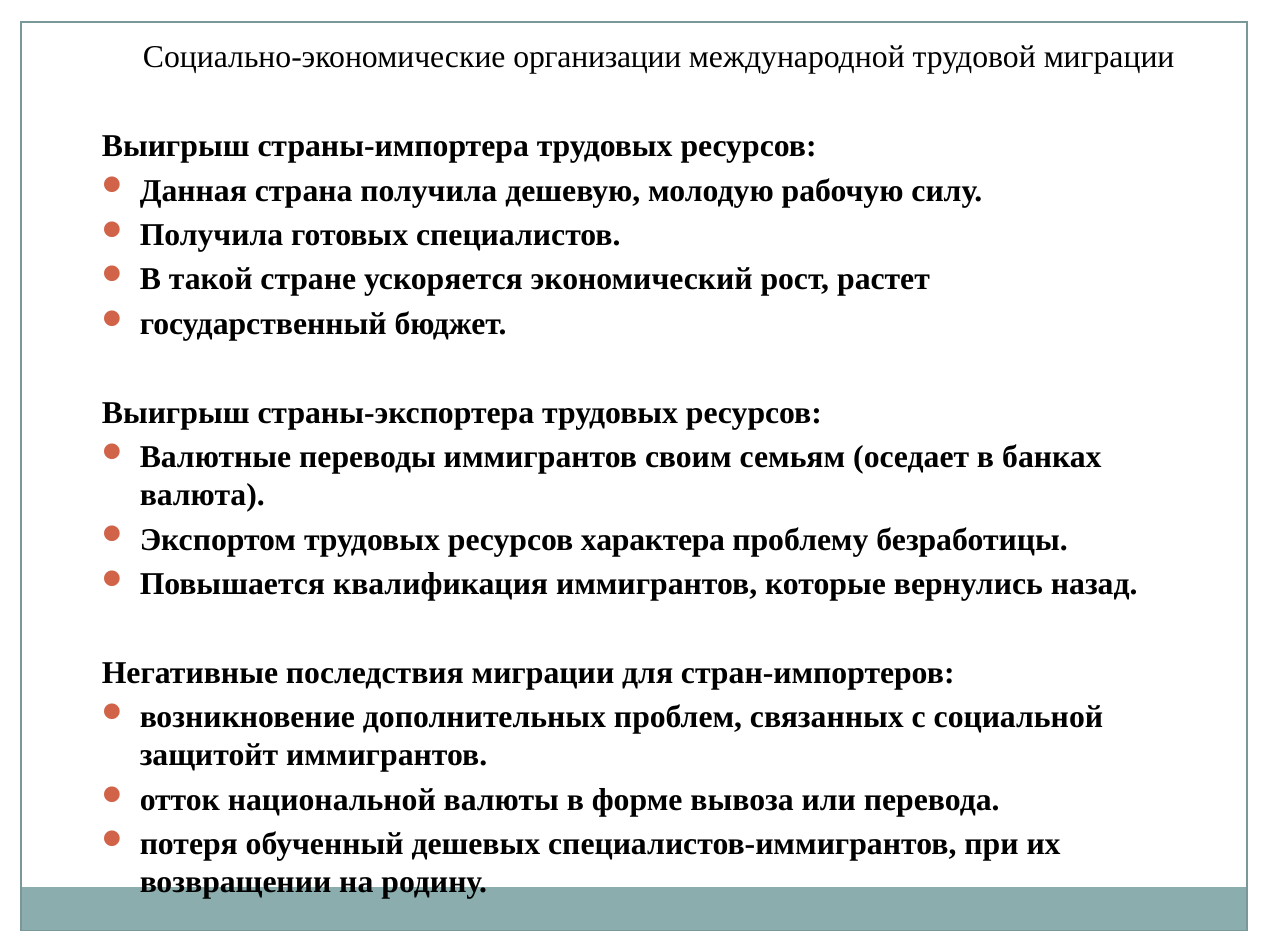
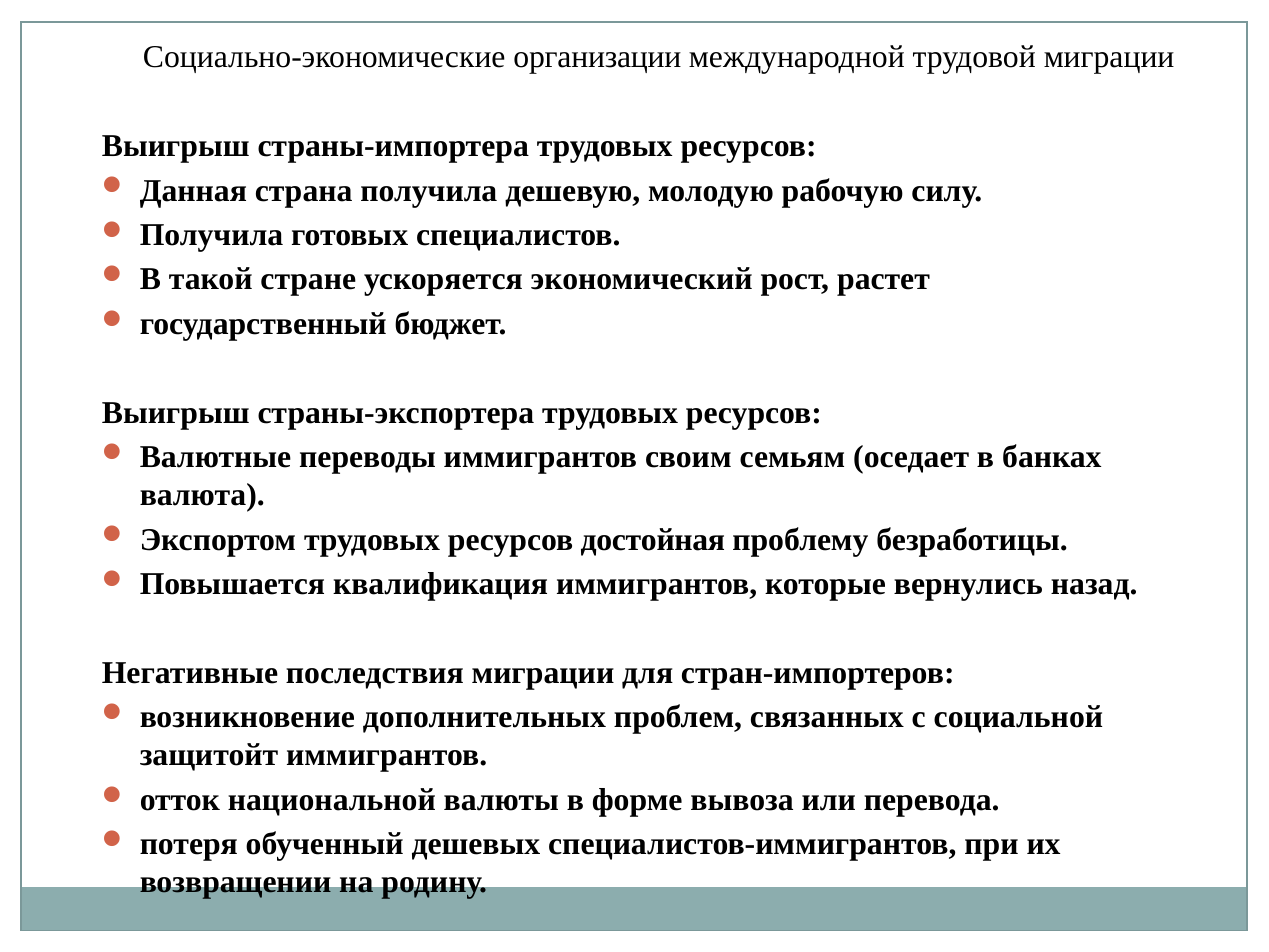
характера: характера -> достойная (653, 540)
